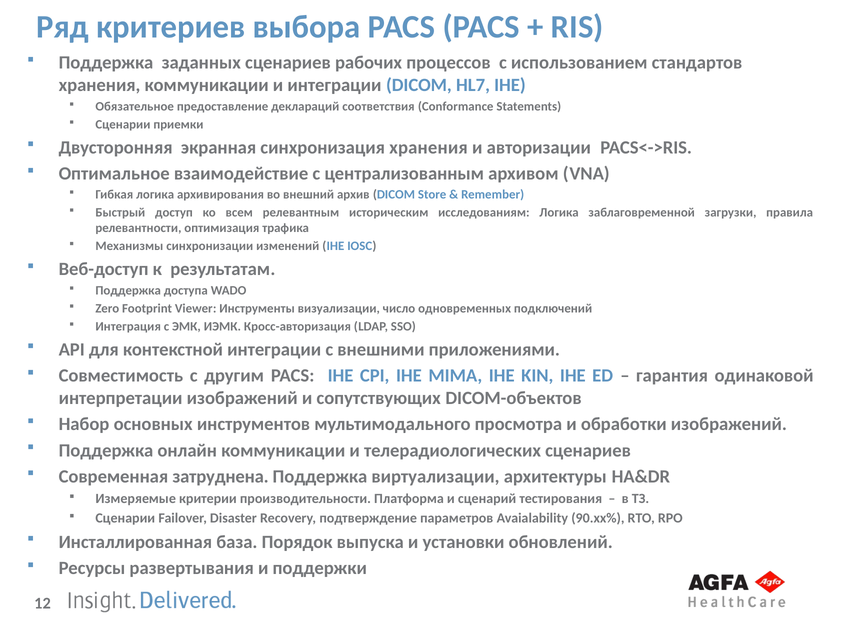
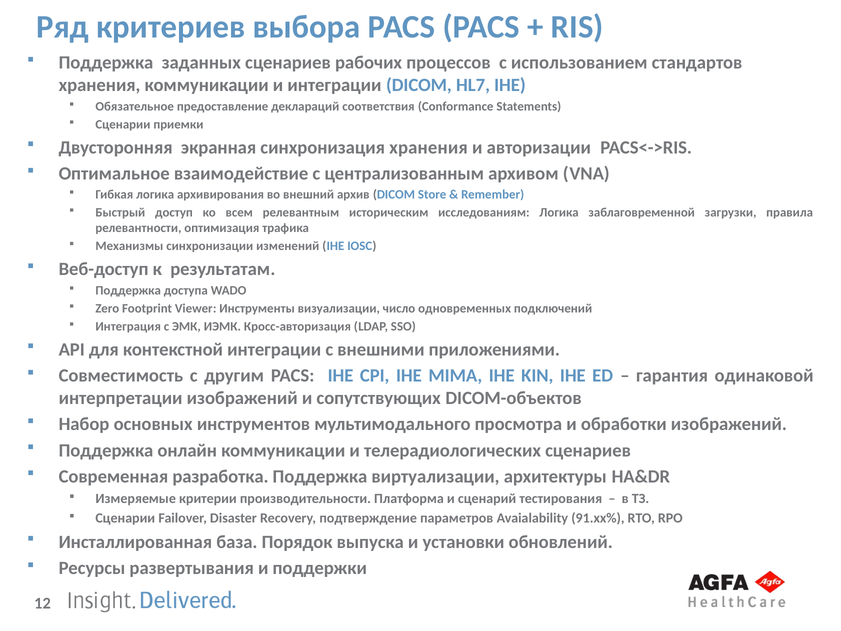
затруднена: затруднена -> разработка (220, 476)
90.xx%: 90.xx% -> 91.xx% (598, 518)
